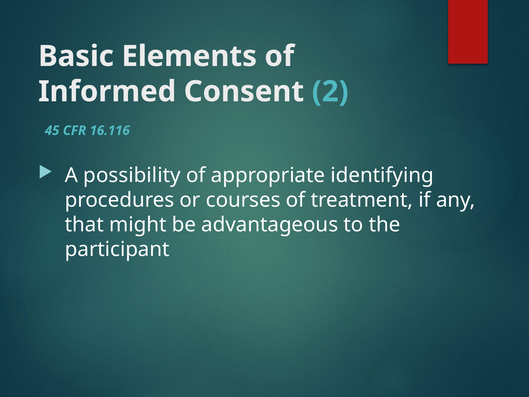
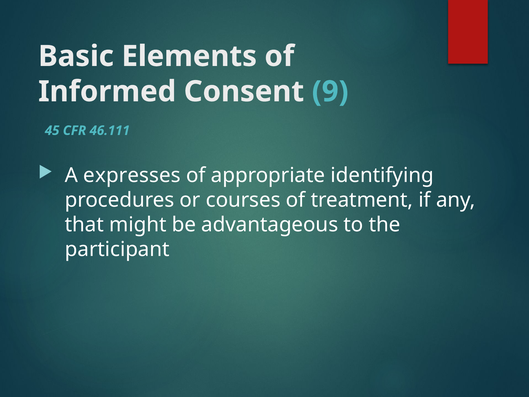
2: 2 -> 9 (330, 91)
16.116: 16.116 -> 46.111 (110, 130)
possibility: possibility -> expresses (132, 175)
